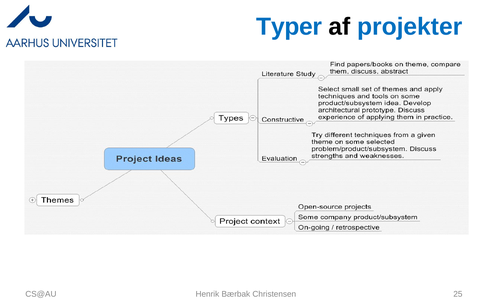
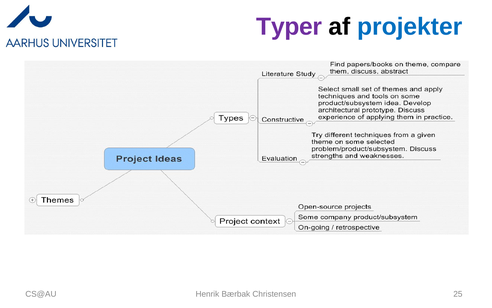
Typer colour: blue -> purple (289, 27)
